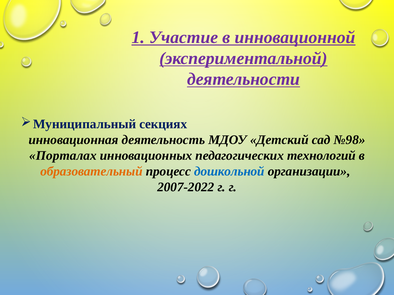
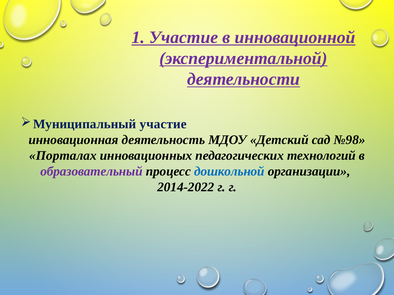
секциях: секциях -> участие (163, 124)
образовательный colour: orange -> purple (91, 172)
2007-2022: 2007-2022 -> 2014-2022 (186, 187)
